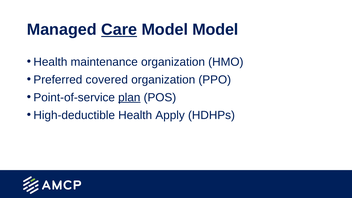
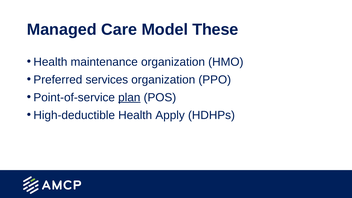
Care underline: present -> none (119, 30)
Model Model: Model -> These (215, 30)
covered: covered -> services (107, 80)
